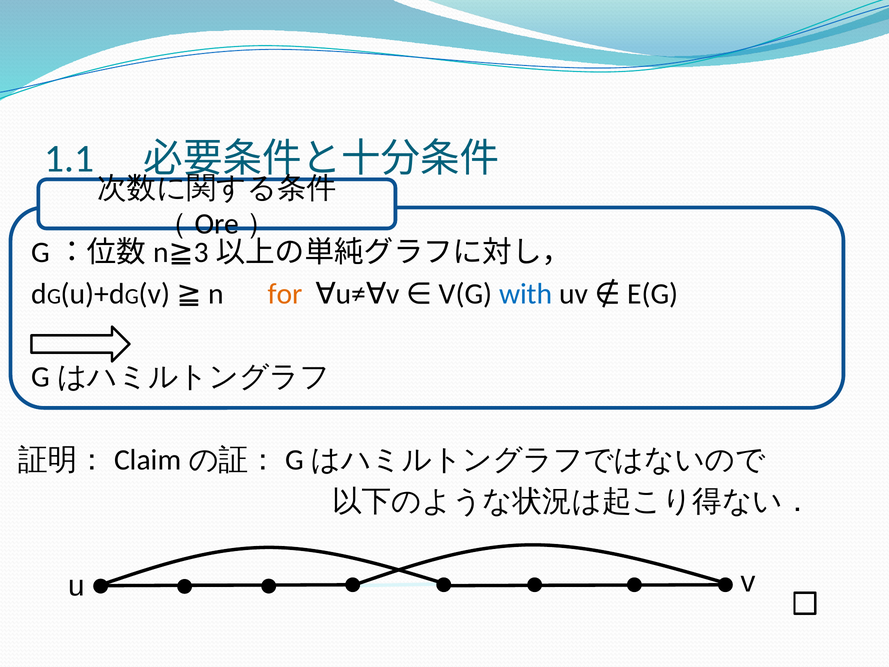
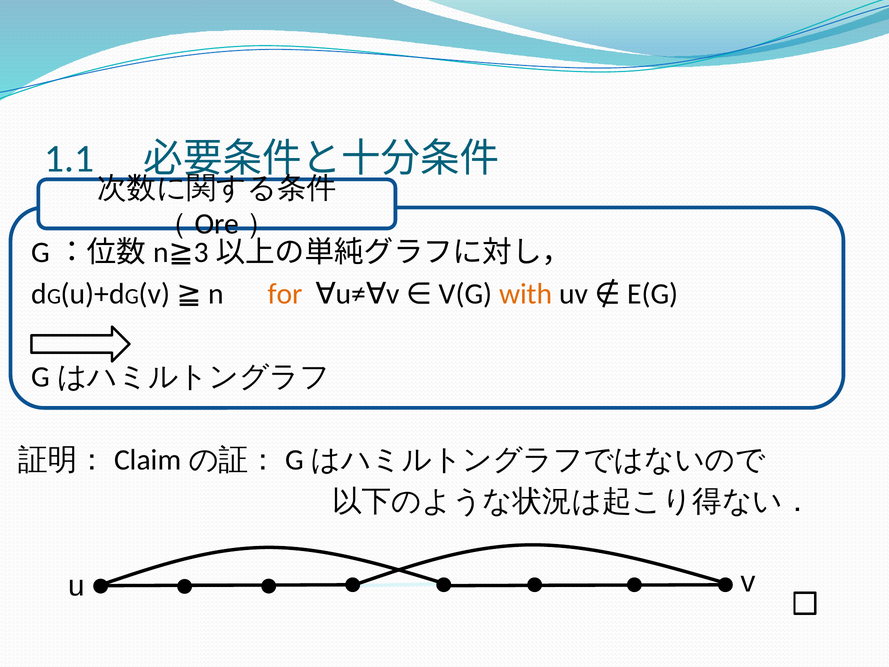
with colour: blue -> orange (526, 294)
